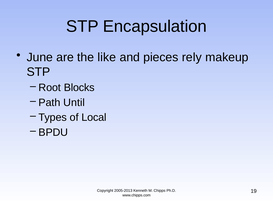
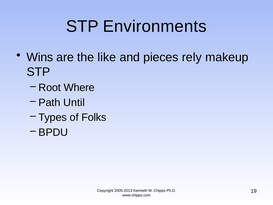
Encapsulation: Encapsulation -> Environments (155, 26)
June: June -> Wins (40, 57)
Blocks: Blocks -> Where (79, 88)
Local: Local -> Folks (94, 117)
